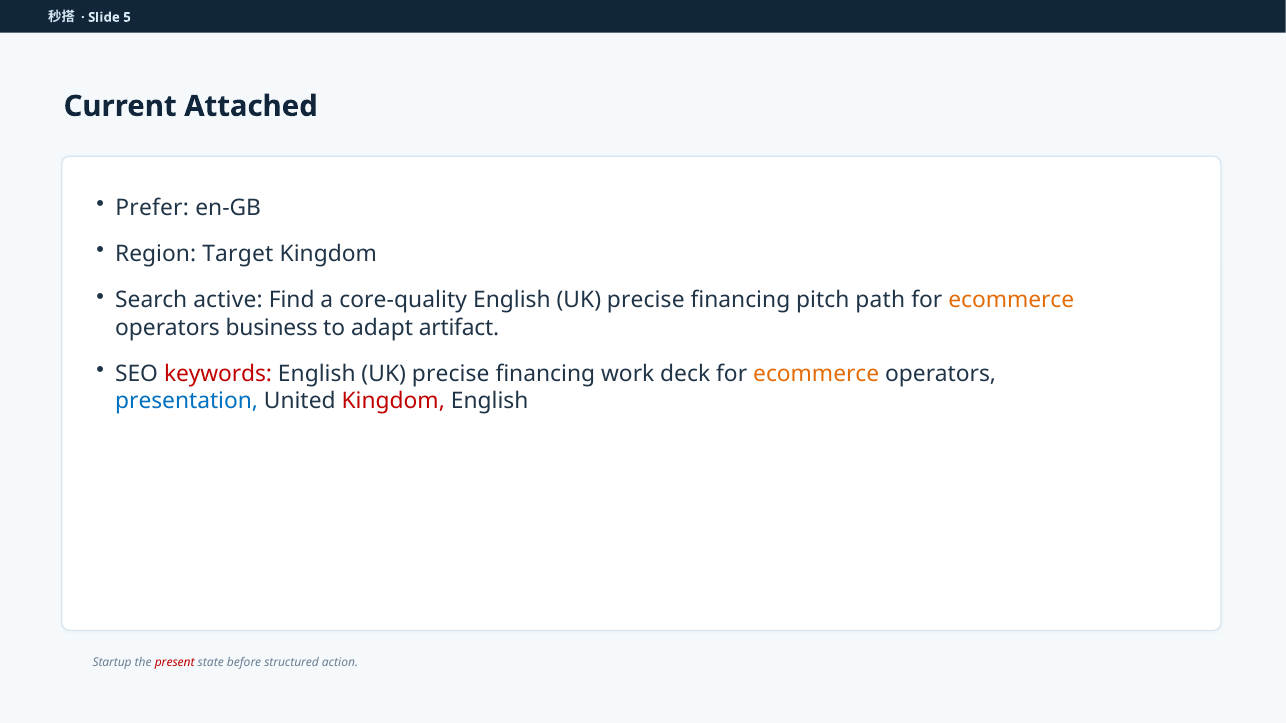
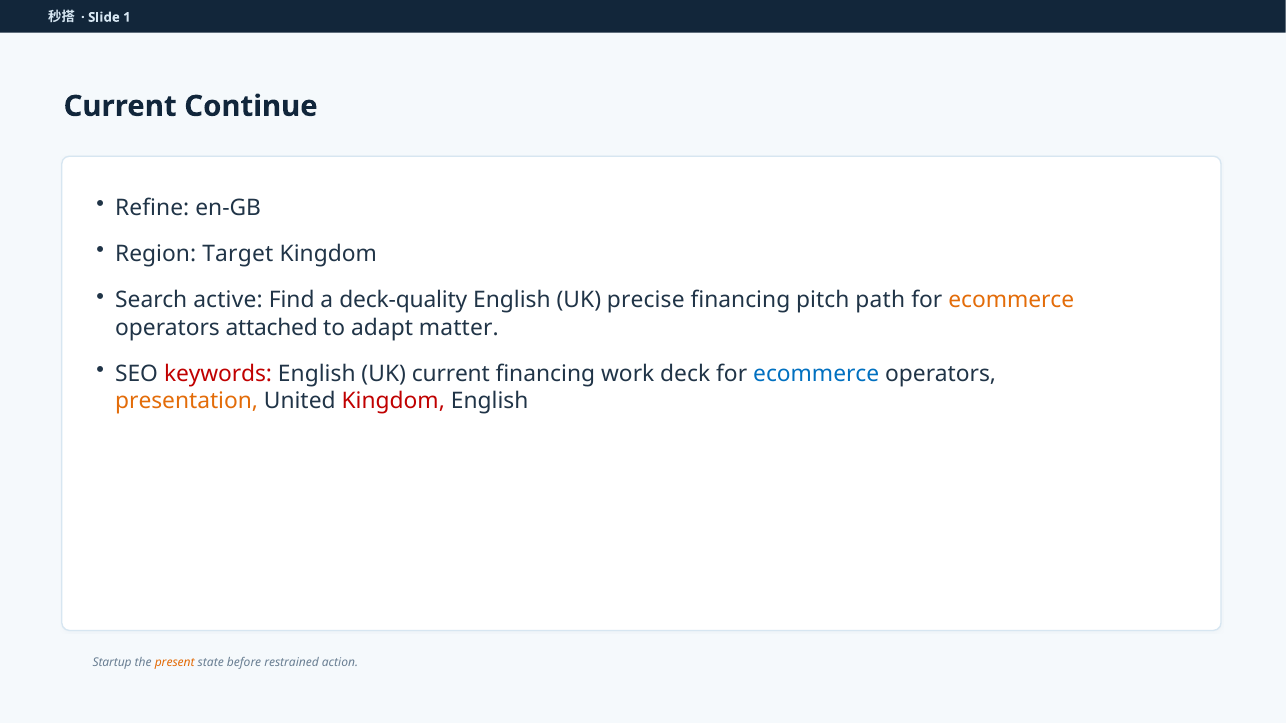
5: 5 -> 1 (127, 17)
Attached: Attached -> Continue (251, 106)
Prefer: Prefer -> Refine (152, 208)
core-quality: core-quality -> deck-quality (403, 300)
business: business -> attached (272, 328)
artifact: artifact -> matter (459, 328)
precise: precise -> current (451, 374)
ecommerce colour: orange -> blue (816, 374)
presentation colour: blue -> orange (187, 401)
present colour: red -> orange (175, 662)
structured: structured -> restrained (292, 662)
